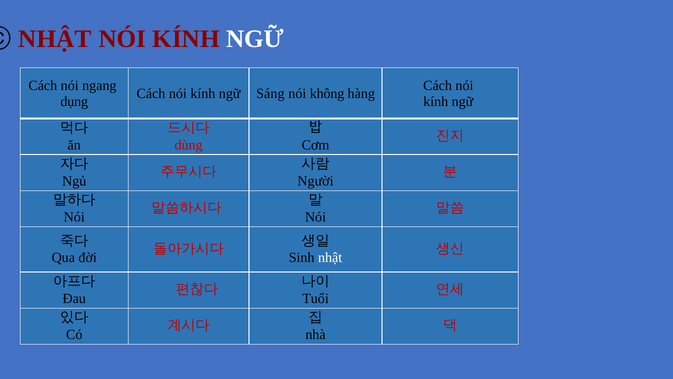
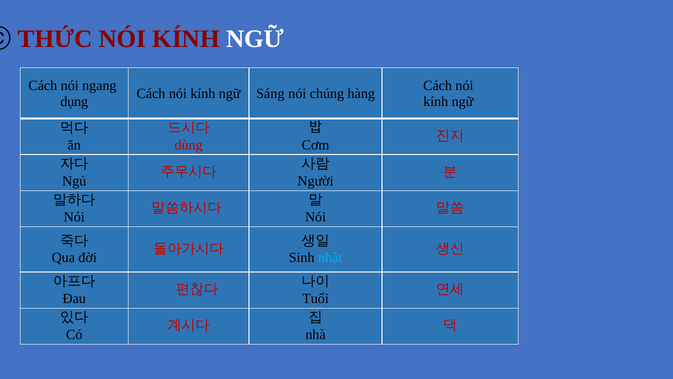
NHẬT: NHẬT -> THỨC (55, 39)
không: không -> chúng (327, 93)
nhật colour: white -> light blue (330, 257)
